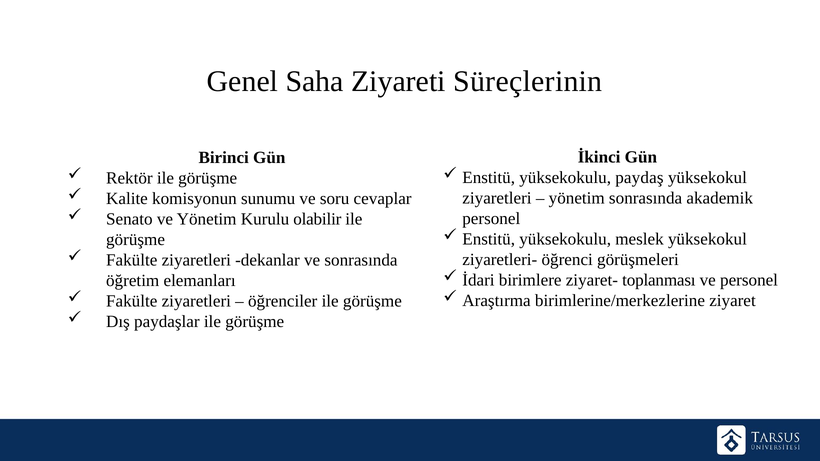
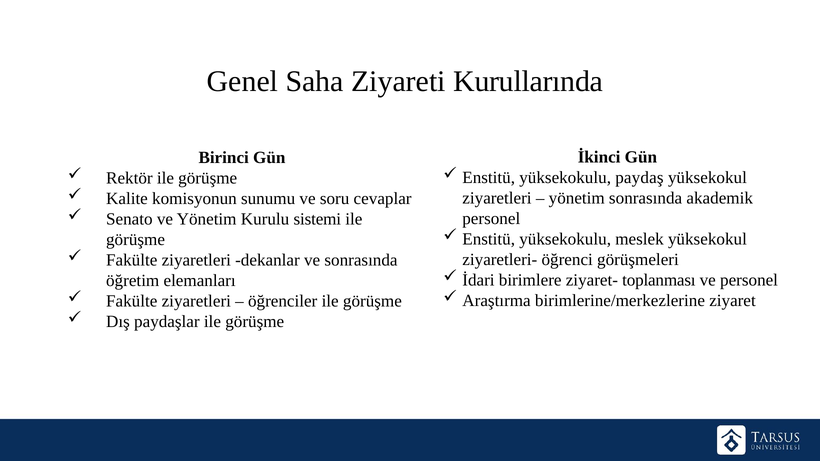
Süreçlerinin: Süreçlerinin -> Kurullarında (528, 82)
olabilir: olabilir -> sistemi (317, 219)
